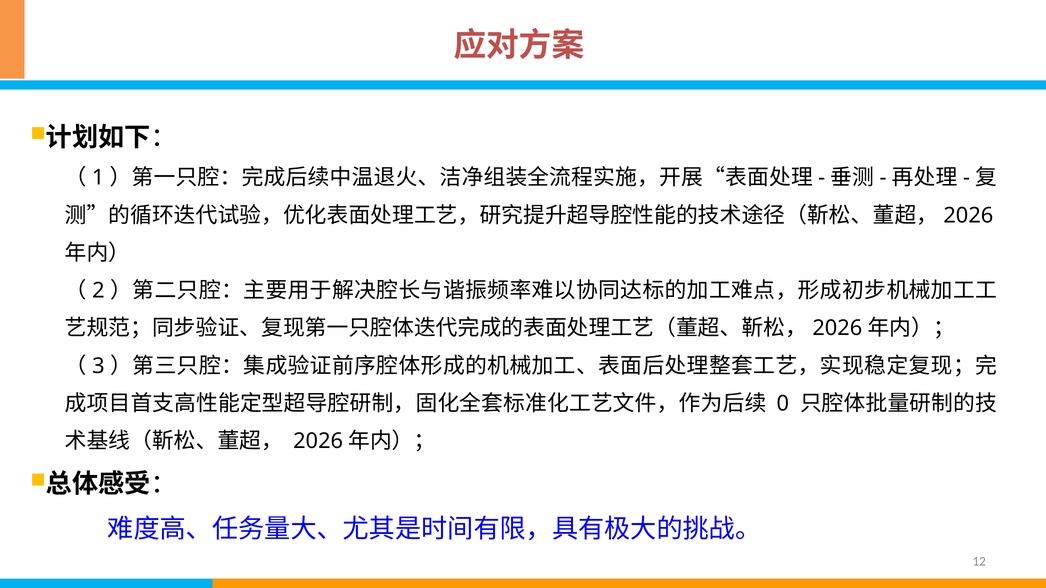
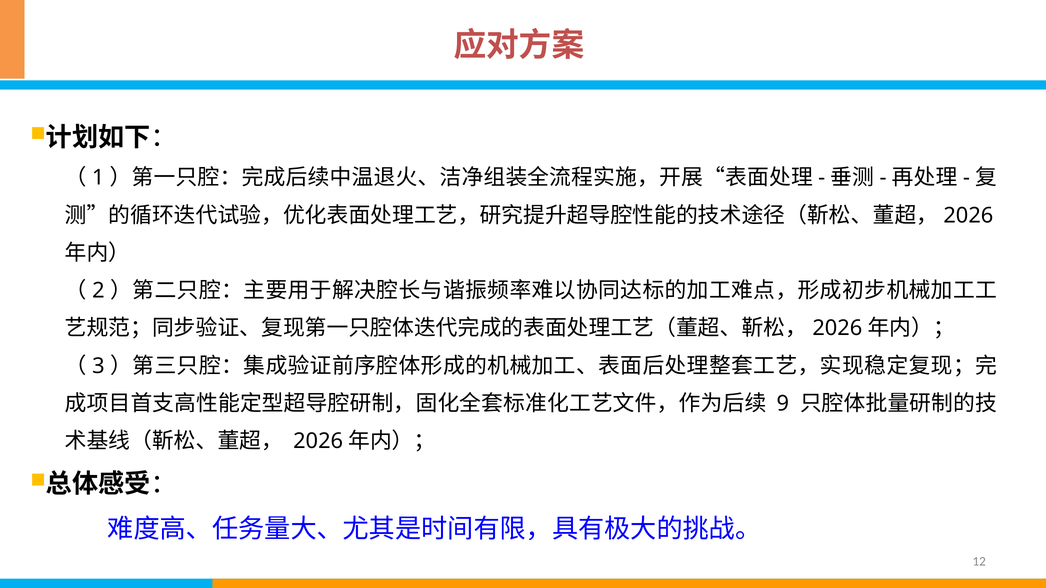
0: 0 -> 9 (783, 404)
